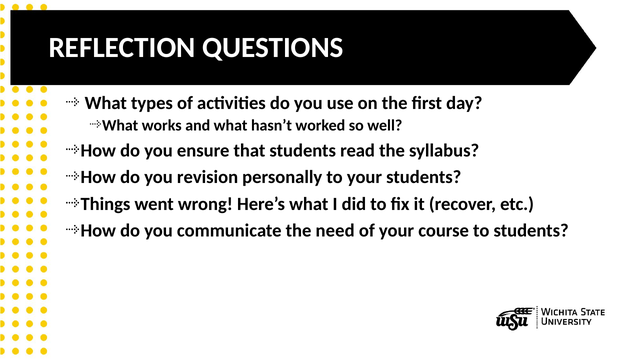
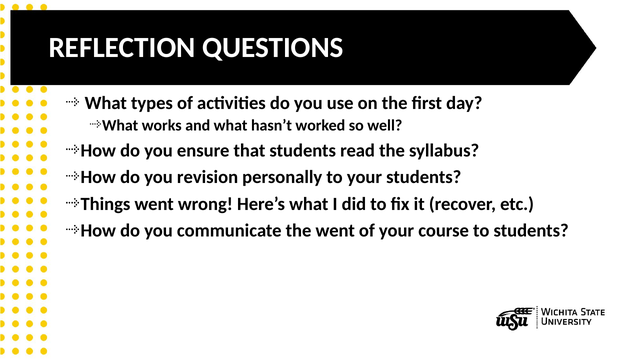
the need: need -> went (335, 230)
